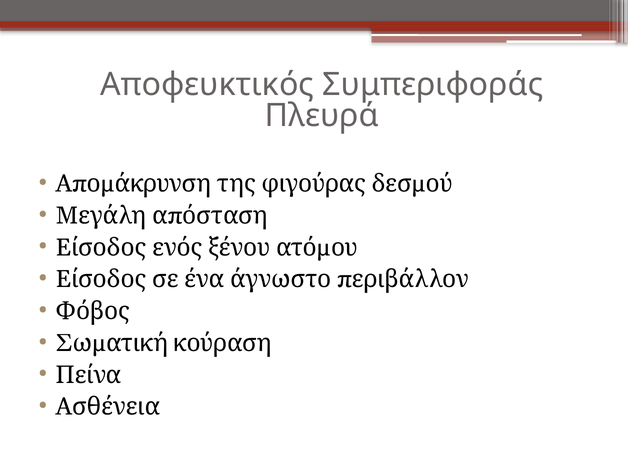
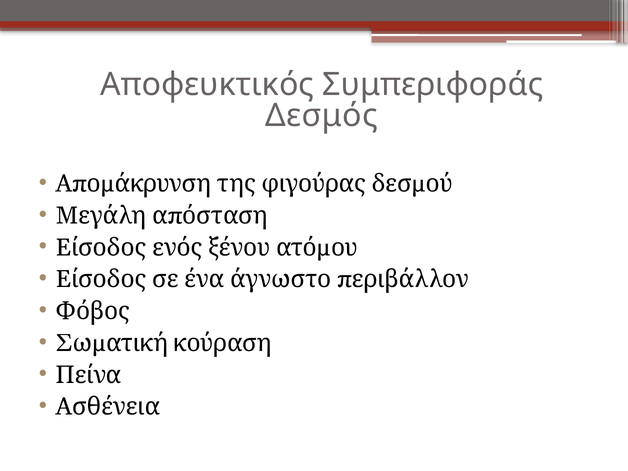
Πλευρά: Πλευρά -> Δεσμός (322, 116)
